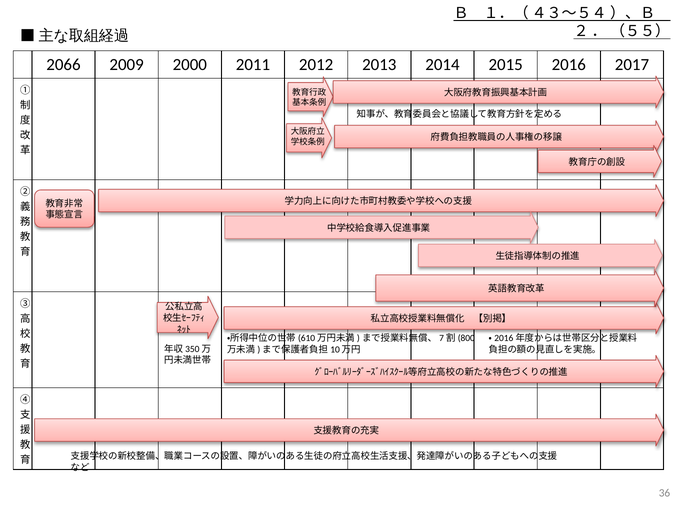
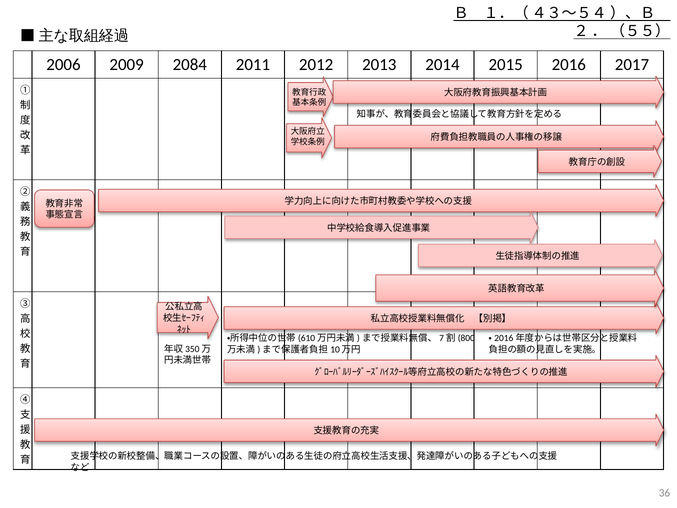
2066: 2066 -> 2006 (63, 65)
2000: 2000 -> 2084 (190, 65)
